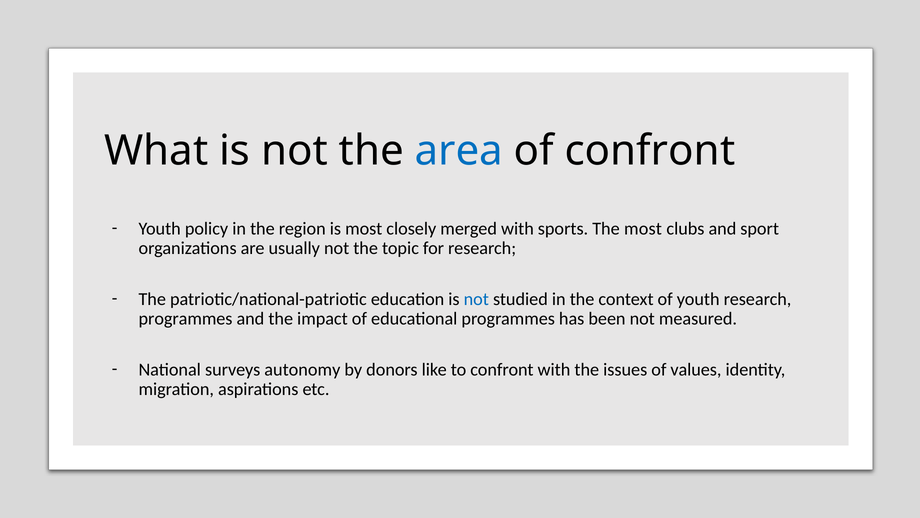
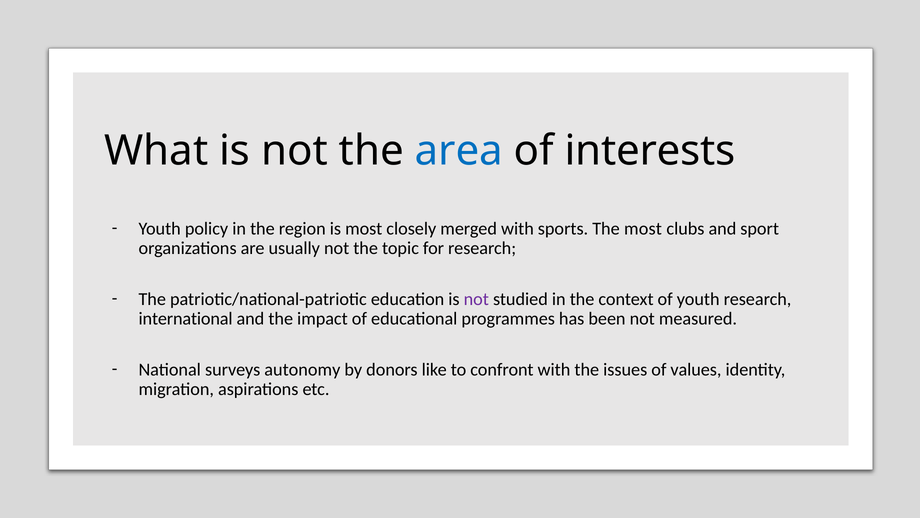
of confront: confront -> interests (650, 151)
not colour: blue -> purple (476, 299)
programmes: programmes -> international (186, 319)
